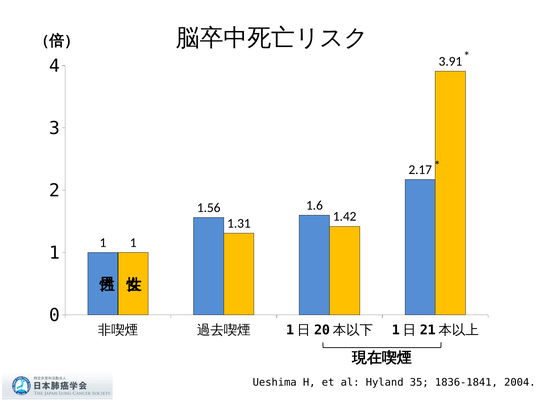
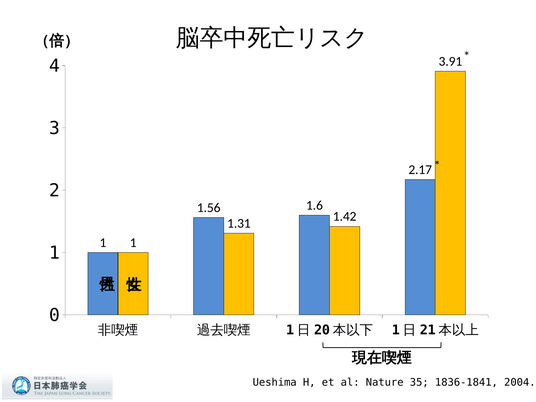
Hyland: Hyland -> Nature (385, 383)
